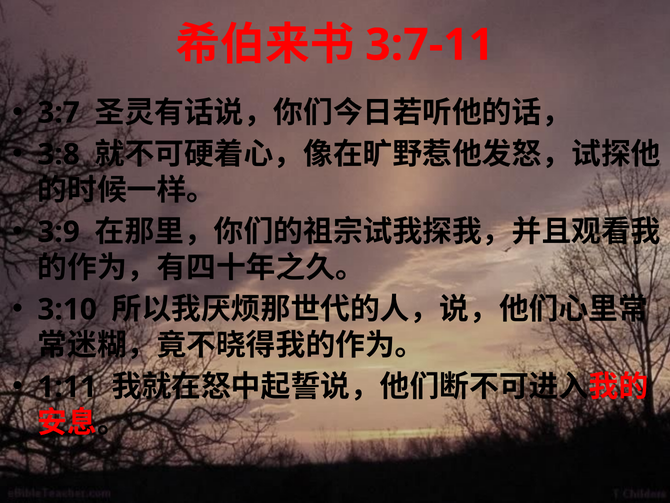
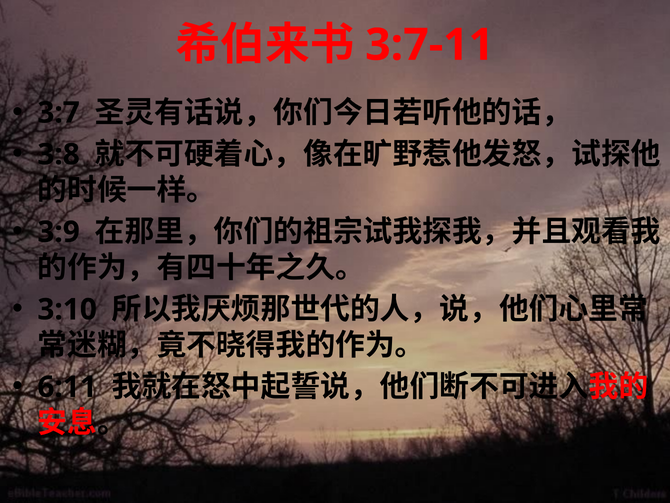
1:11: 1:11 -> 6:11 (67, 387)
